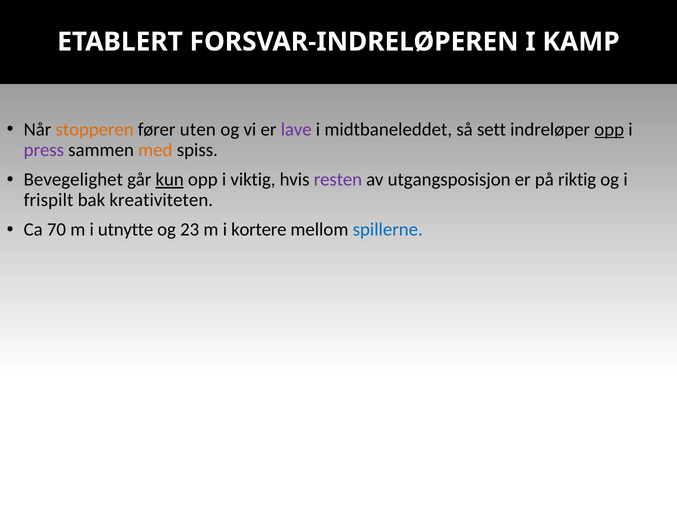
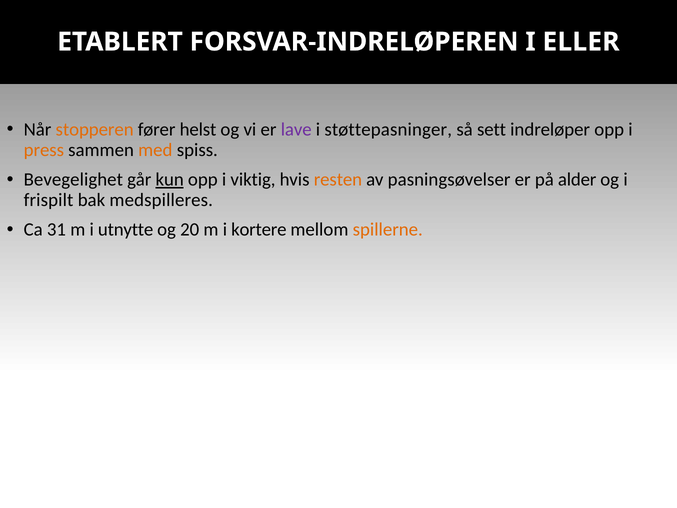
KAMP: KAMP -> ELLER (581, 42)
uten: uten -> helst (198, 129)
midtbaneleddet: midtbaneleddet -> støttepasninger (388, 129)
opp underline: present -> none (609, 129)
press colour: purple -> orange (44, 150)
resten colour: purple -> orange (338, 180)
utgangsposisjon: utgangsposisjon -> pasningsøvelser (449, 180)
riktig: riktig -> alder (577, 180)
kreativiteten: kreativiteten -> medspilleres (161, 200)
70: 70 -> 31 (56, 230)
23: 23 -> 20 (190, 230)
spillerne colour: blue -> orange (388, 230)
